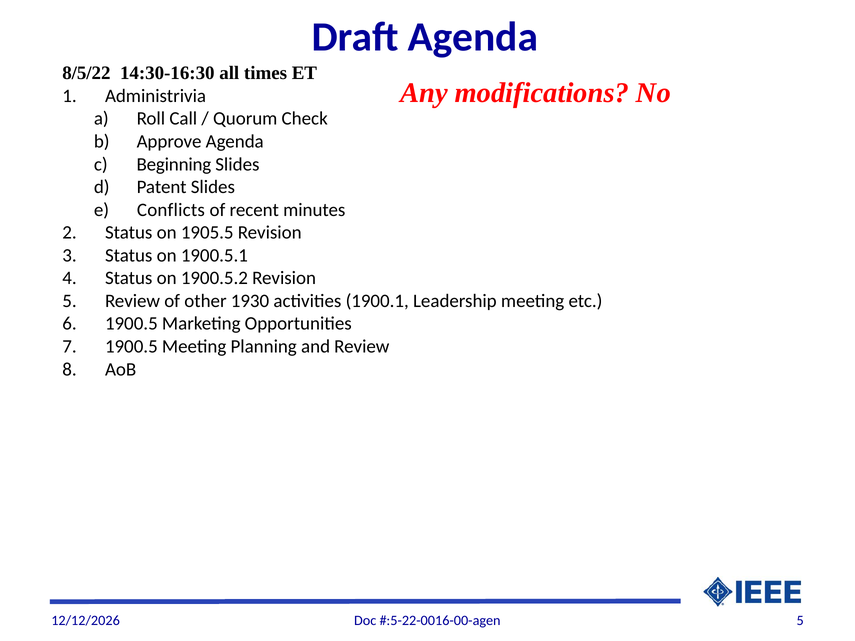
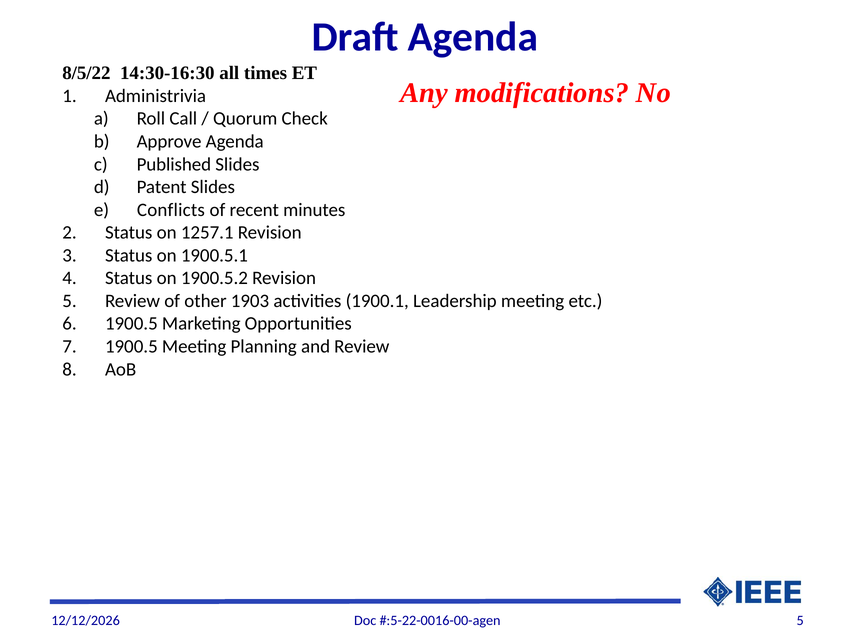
Beginning: Beginning -> Published (174, 164)
1905.5: 1905.5 -> 1257.1 (207, 233)
1930: 1930 -> 1903 (250, 301)
